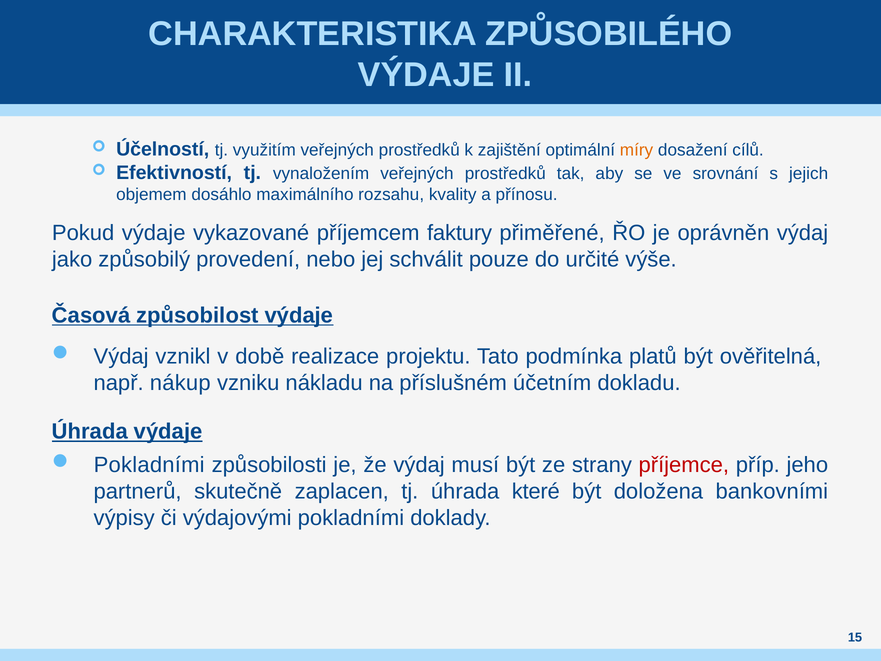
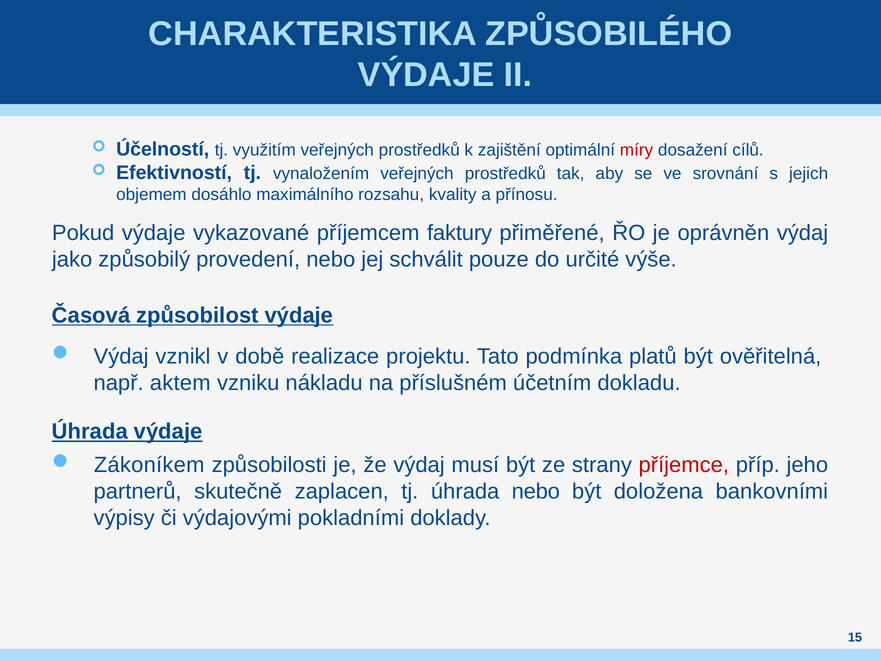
míry colour: orange -> red (637, 150)
nákup: nákup -> aktem (180, 383)
Pokladními: Pokladními -> Zákoníkem (149, 465)
úhrada které: které -> nebo (536, 491)
